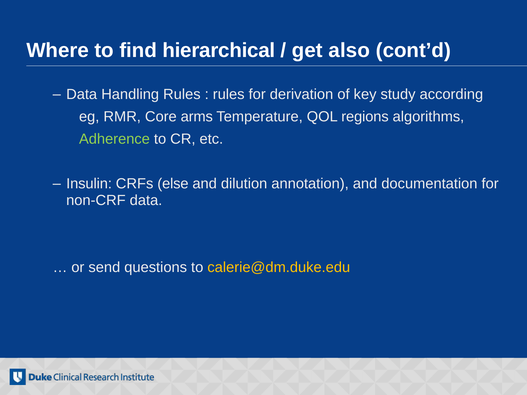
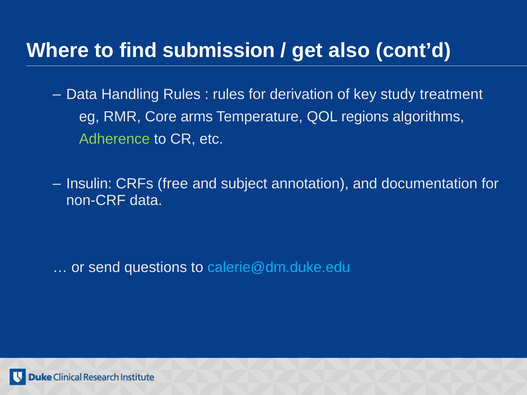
hierarchical: hierarchical -> submission (219, 50)
according: according -> treatment (451, 94)
else: else -> free (173, 184)
dilution: dilution -> subject (244, 184)
calerie@dm.duke.edu colour: yellow -> light blue (279, 268)
